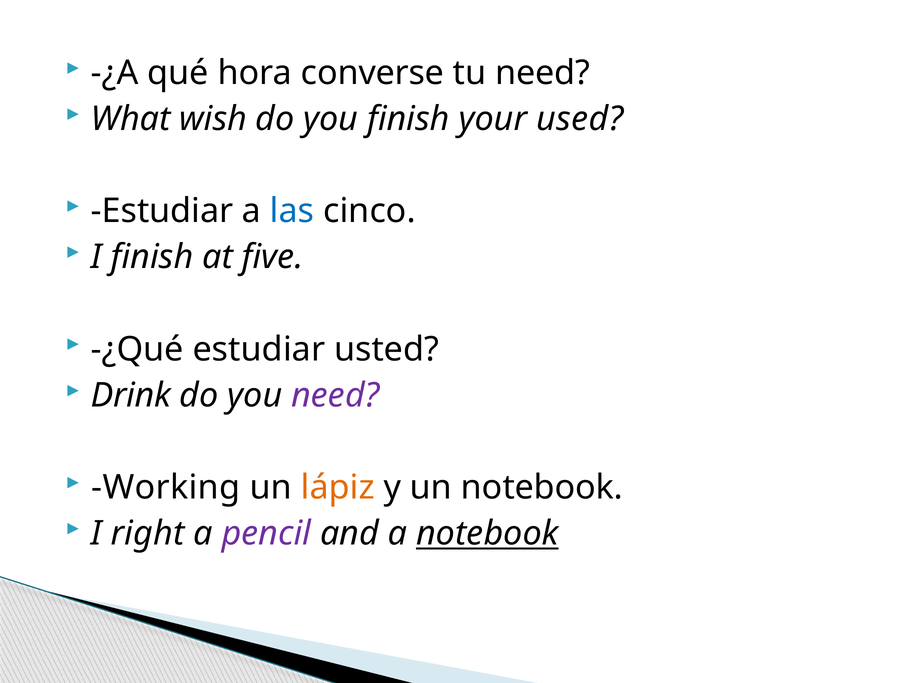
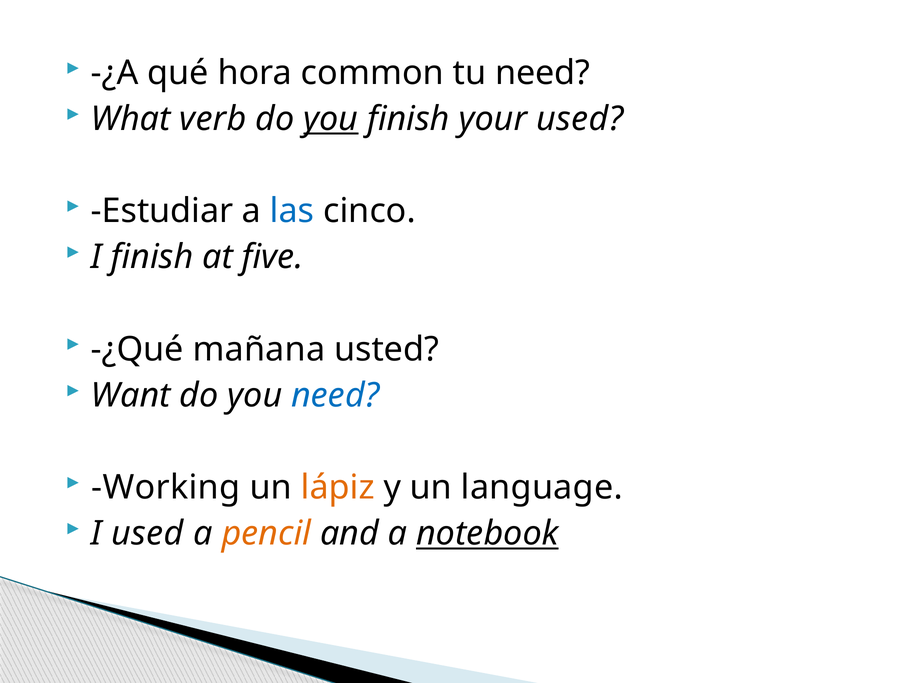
converse: converse -> common (372, 73)
wish: wish -> verb (213, 119)
you underline: none -> present (331, 119)
-¿Qué estudiar: estudiar -> mañana (259, 349)
Drink: Drink -> Want (131, 396)
need colour: purple -> blue (335, 396)
un notebook: notebook -> language (542, 488)
I right: right -> used (147, 534)
pencil colour: purple -> orange (266, 534)
